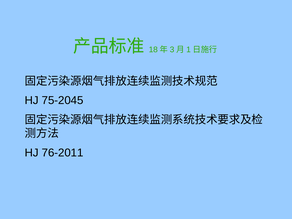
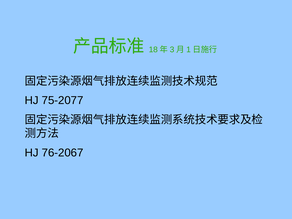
75-2045: 75-2045 -> 75-2077 (63, 100)
76-2011: 76-2011 -> 76-2067 (63, 153)
